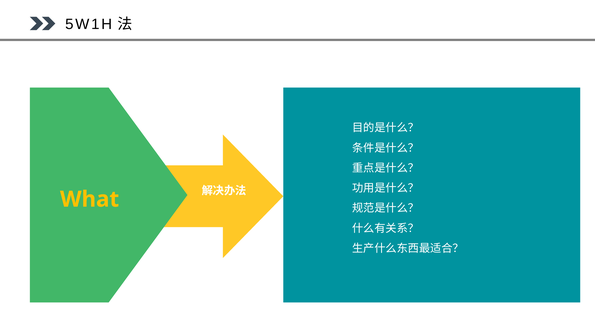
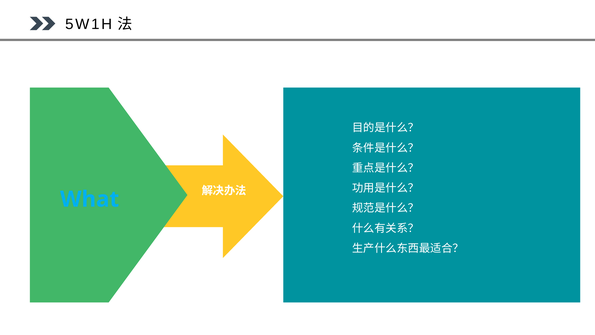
What colour: yellow -> light blue (90, 199)
